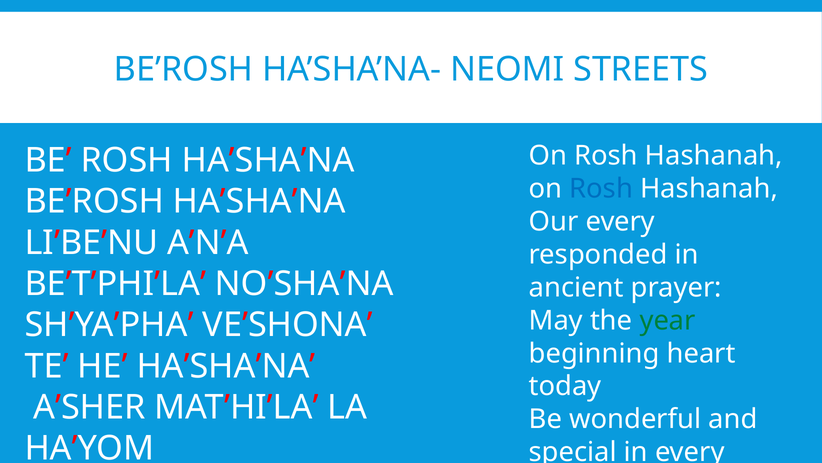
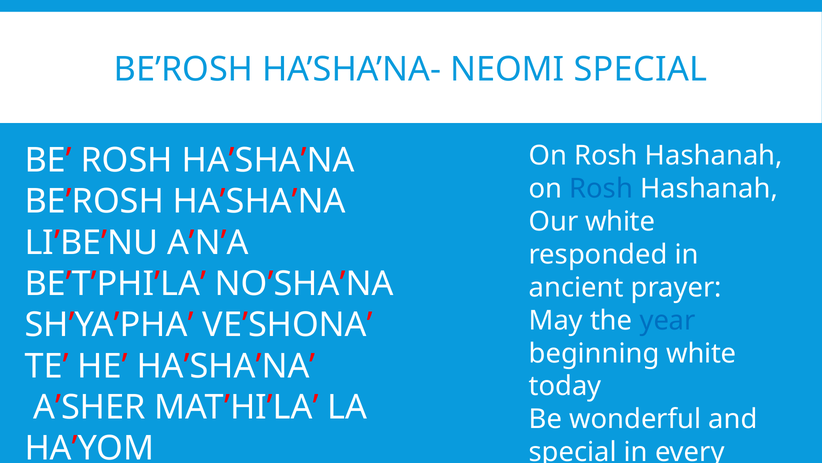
NEOMI STREETS: STREETS -> SPECIAL (640, 69)
Our every: every -> white (620, 221)
year colour: green -> blue (668, 320)
beginning heart: heart -> white (701, 353)
